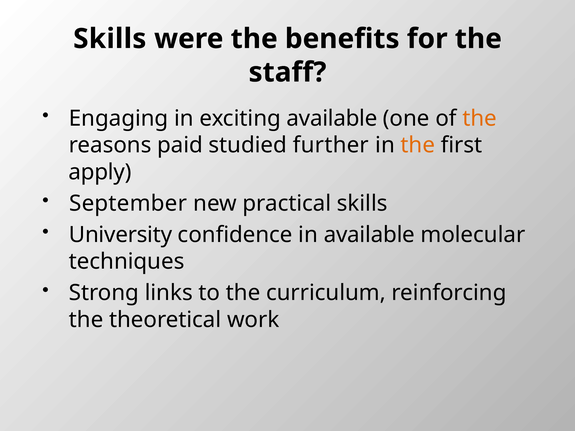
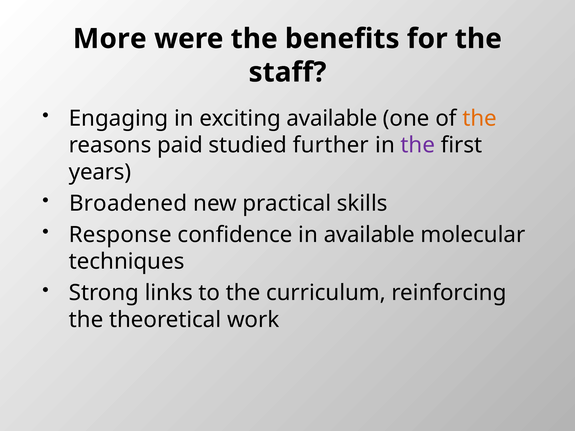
Skills: Skills -> More (110, 39)
the colour: orange -> purple (418, 145)
apply: apply -> years (100, 172)
September: September -> Broadened (128, 203)
University: University -> Response (120, 235)
